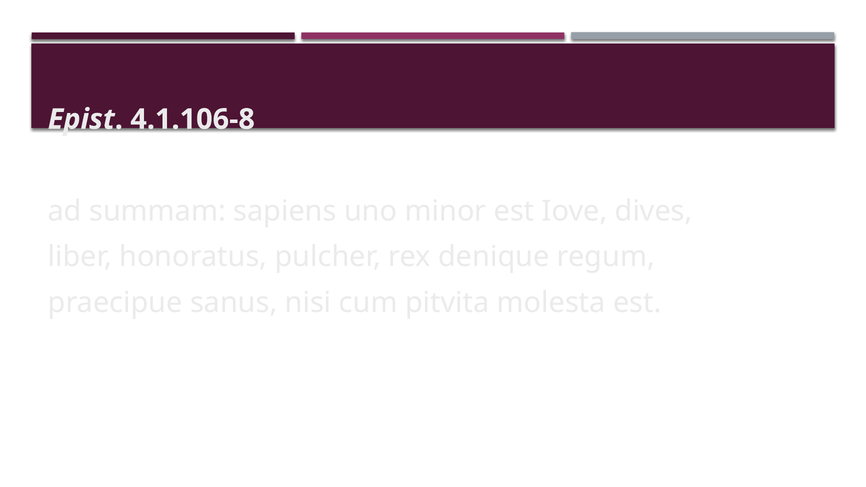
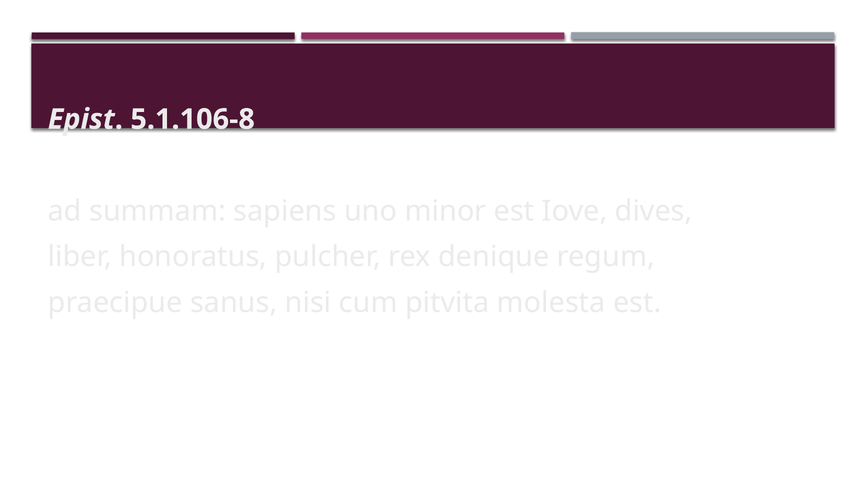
4.1.106-8: 4.1.106-8 -> 5.1.106-8 (193, 119)
